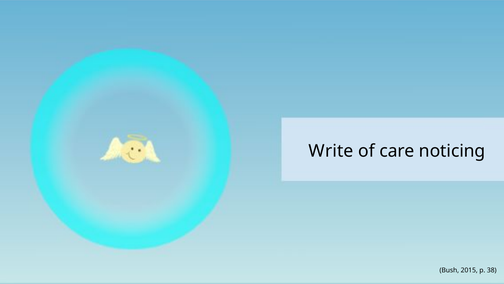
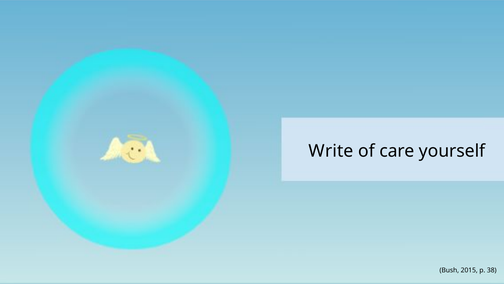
noticing: noticing -> yourself (452, 151)
